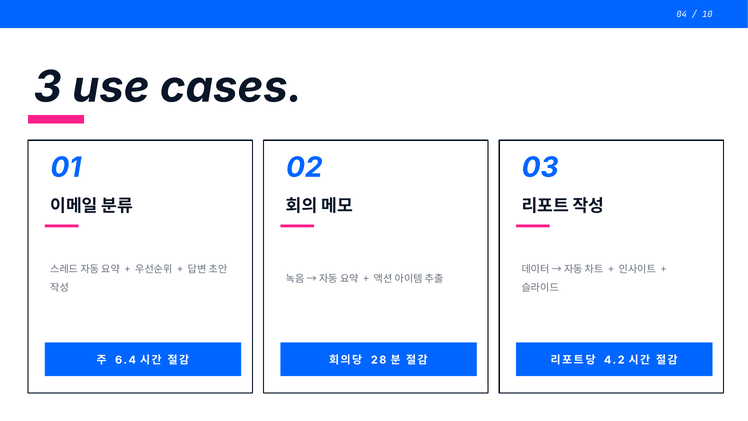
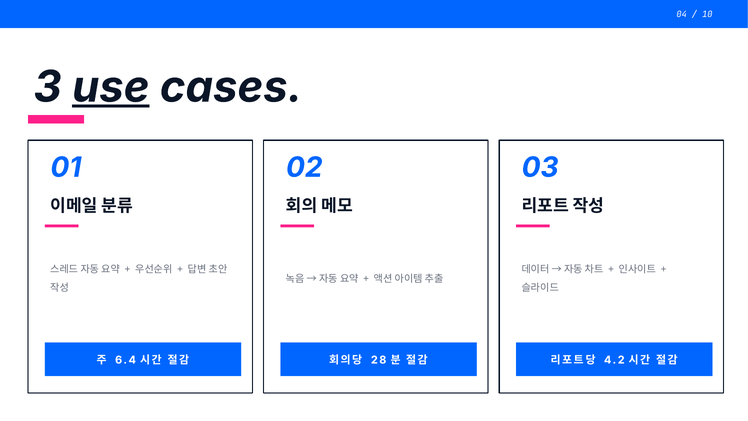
use underline: none -> present (111, 87)
